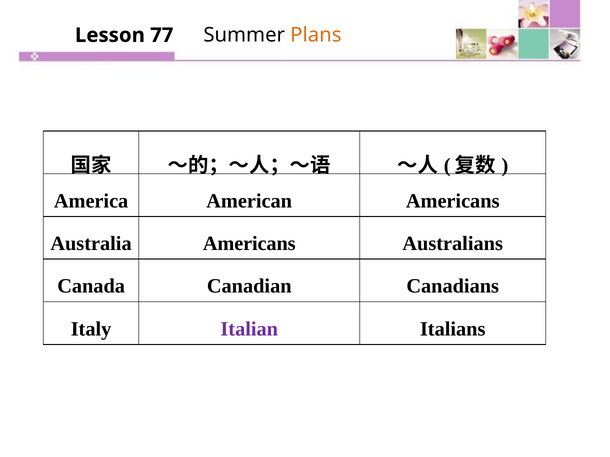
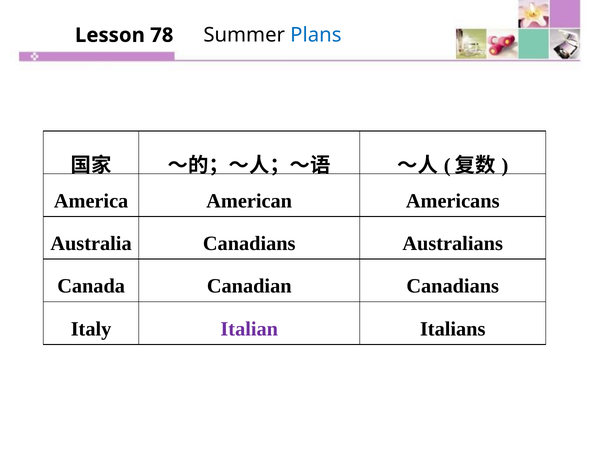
77: 77 -> 78 (162, 35)
Plans colour: orange -> blue (316, 35)
Australia Americans: Americans -> Canadians (249, 244)
